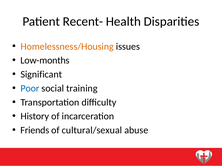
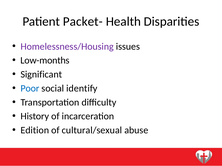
Recent-: Recent- -> Packet- (83, 21)
Homelessness/Housing colour: orange -> purple (67, 47)
training: training -> identify (82, 89)
Friends: Friends -> Edition (35, 131)
